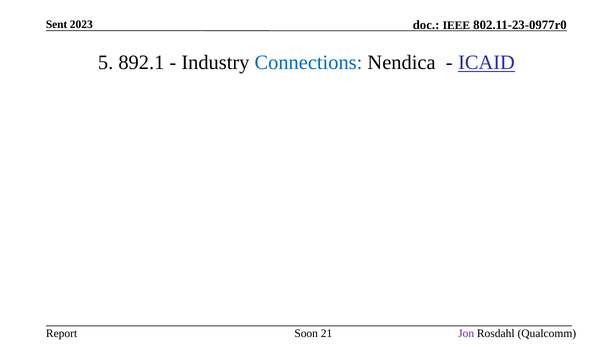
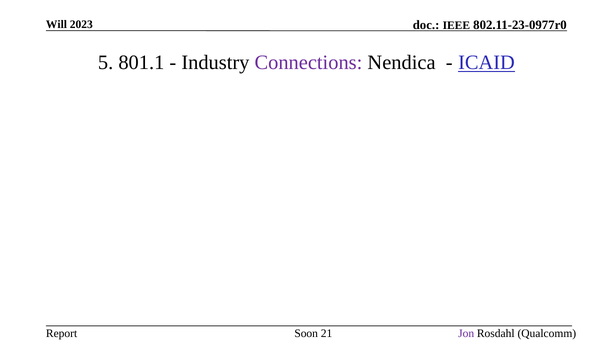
Sent: Sent -> Will (57, 24)
892.1: 892.1 -> 801.1 (141, 63)
Connections colour: blue -> purple (308, 63)
